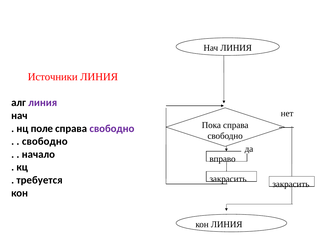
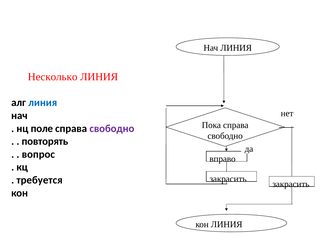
Источники: Источники -> Несколько (53, 77)
линия colour: purple -> blue (43, 102)
свободно: свободно -> повторять (45, 141)
начало: начало -> вопрос (38, 154)
